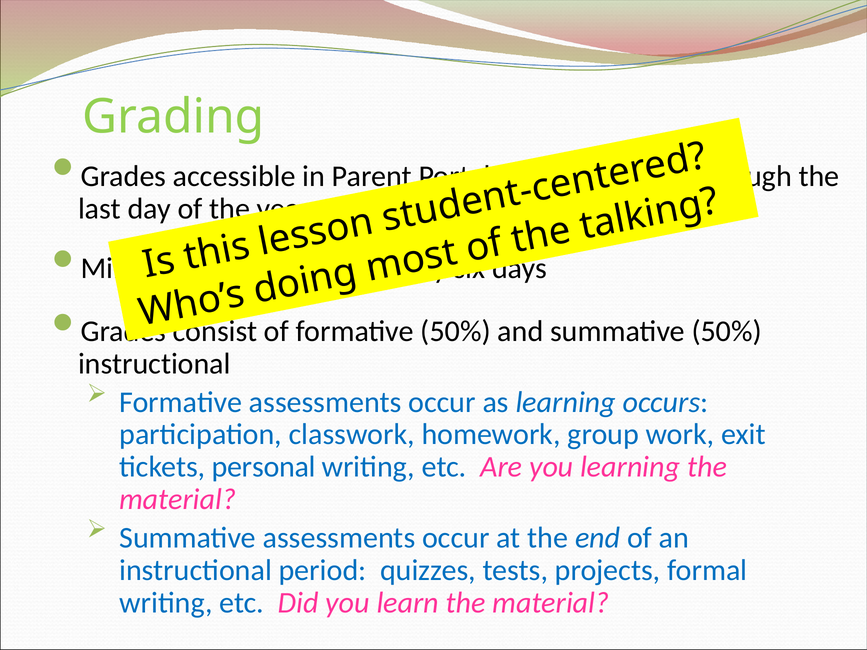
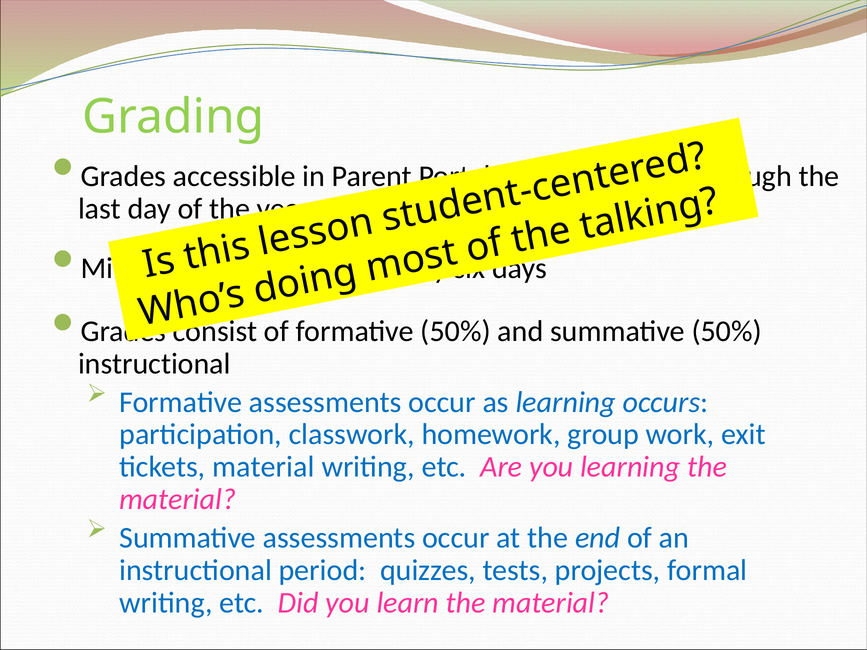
tickets personal: personal -> material (263, 467)
